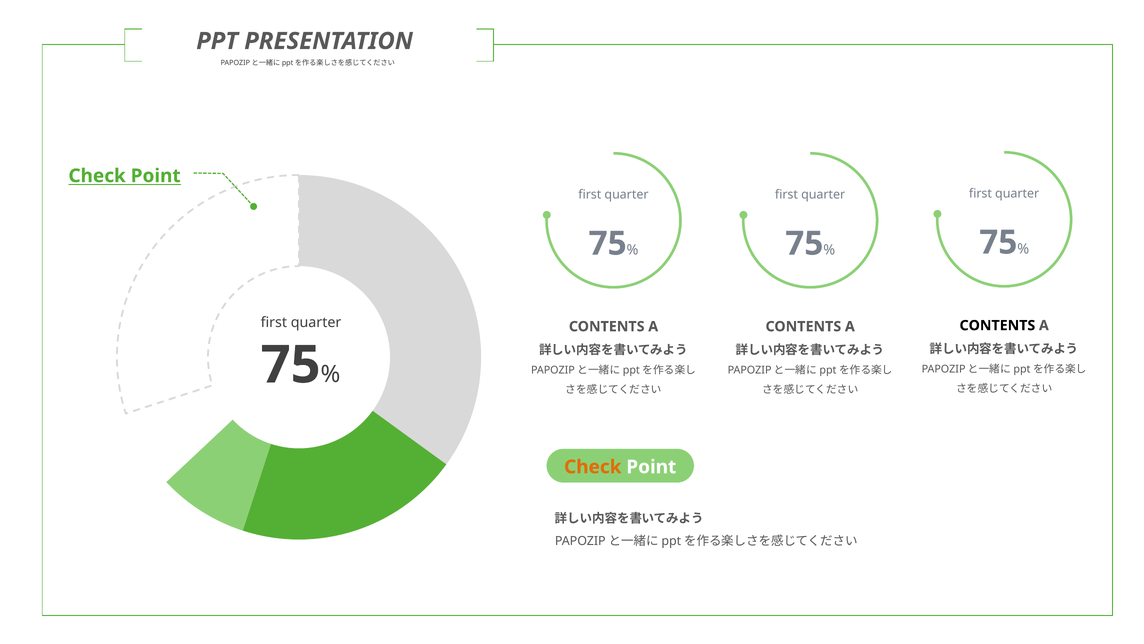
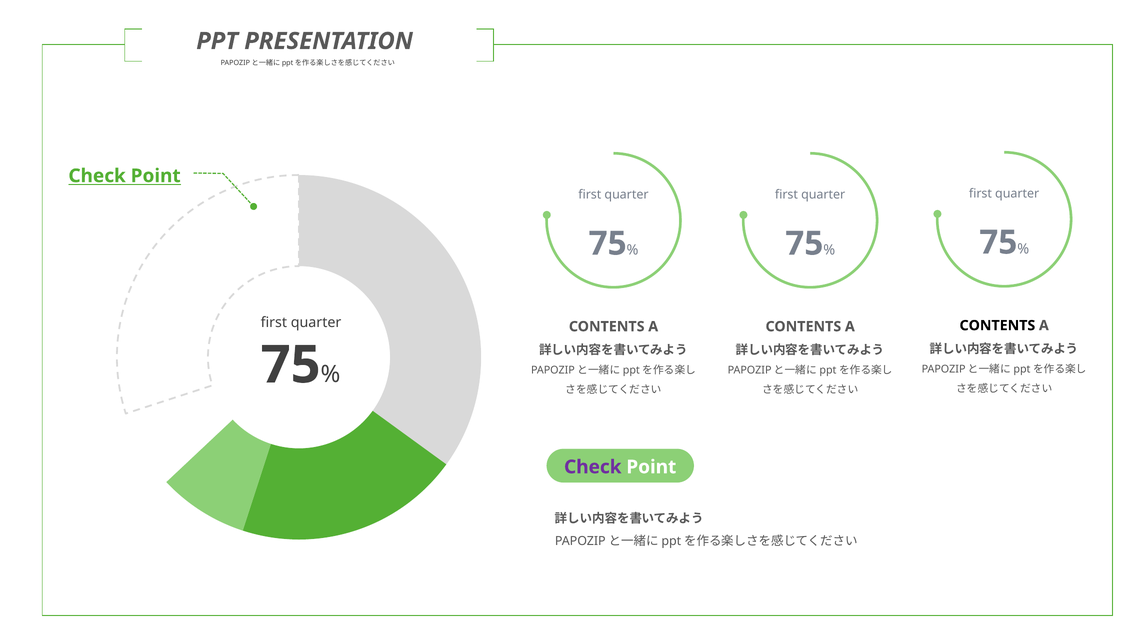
Check colour: orange -> purple (593, 467)
